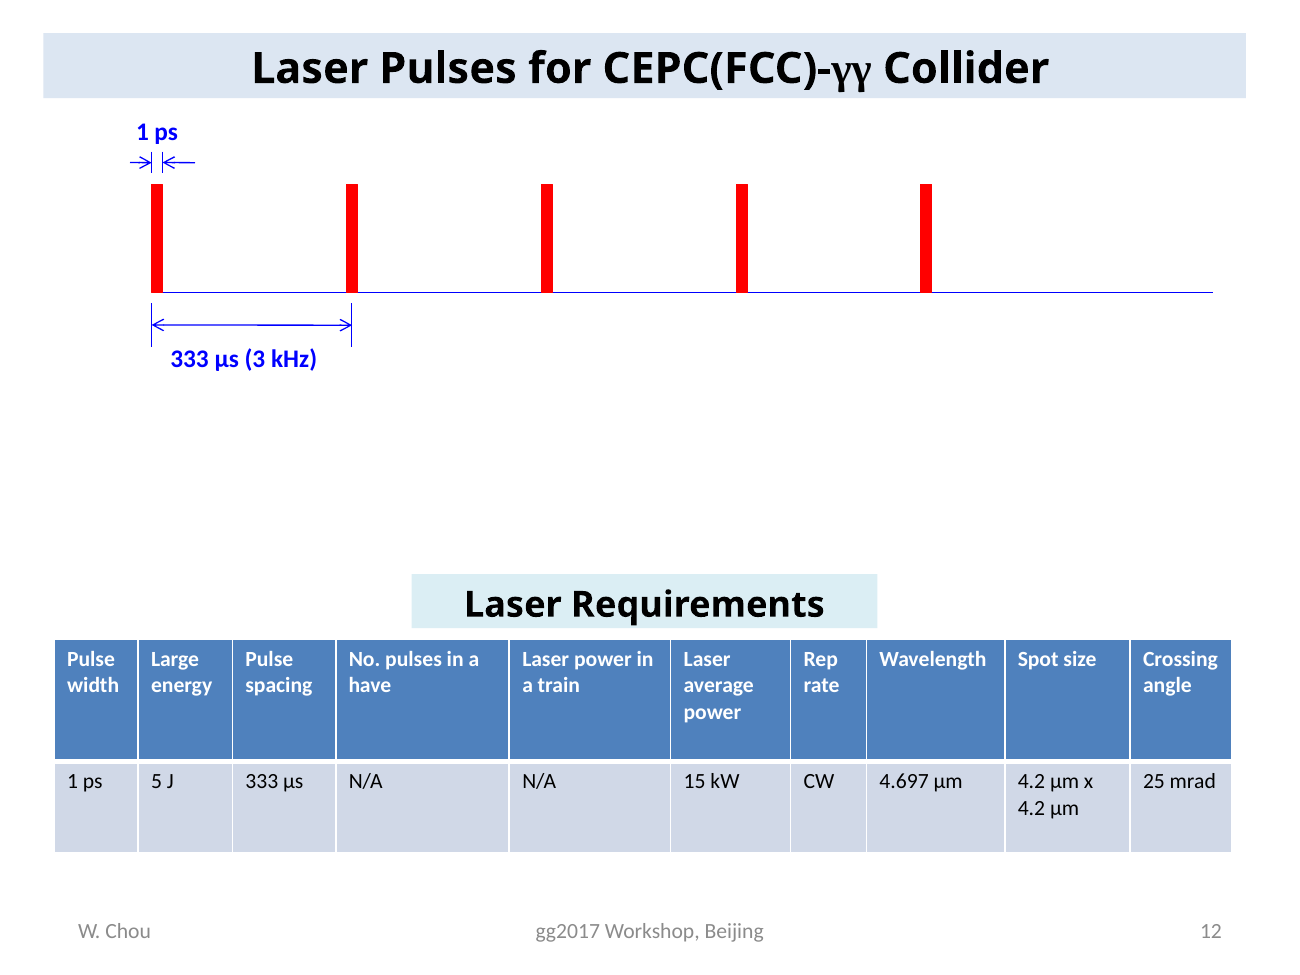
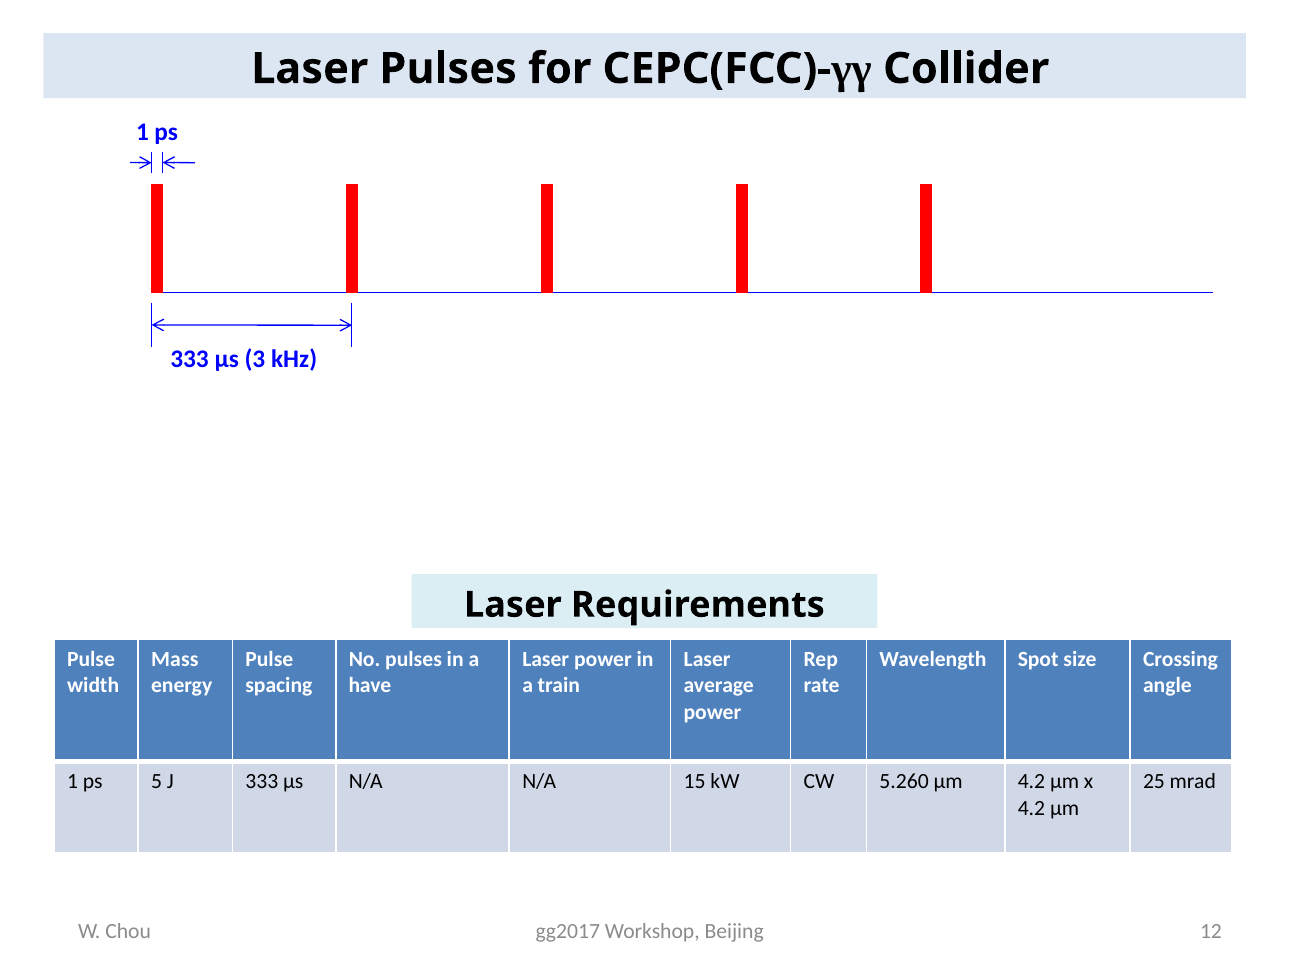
Large: Large -> Mass (175, 659)
4.697: 4.697 -> 5.260 (904, 782)
